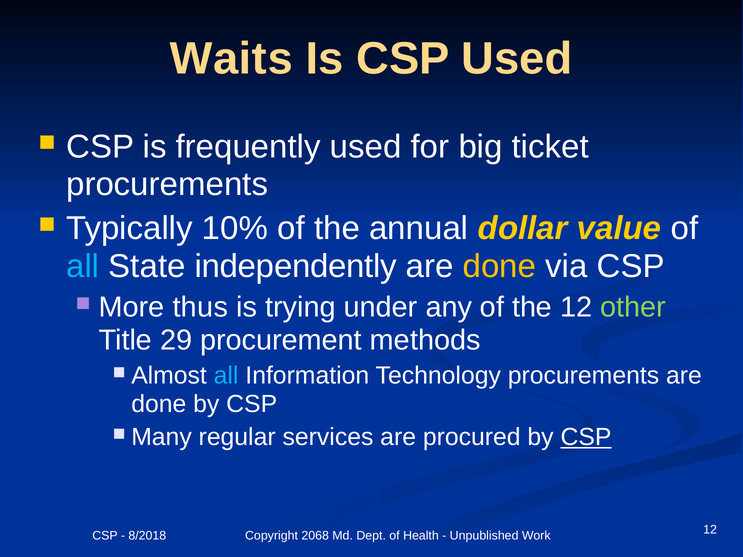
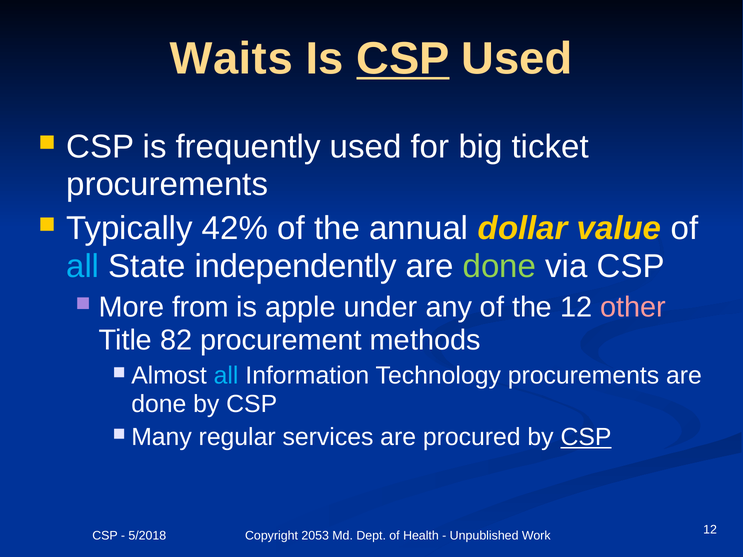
CSP underline: none -> present (403, 59)
10%: 10% -> 42% (235, 229)
done colour: yellow -> light green (499, 266)
thus: thus -> from (201, 307)
trying: trying -> apple (301, 307)
other colour: light green -> pink (633, 307)
29: 29 -> 82 (176, 340)
8/2018: 8/2018 -> 5/2018 (147, 536)
2068: 2068 -> 2053 (315, 536)
